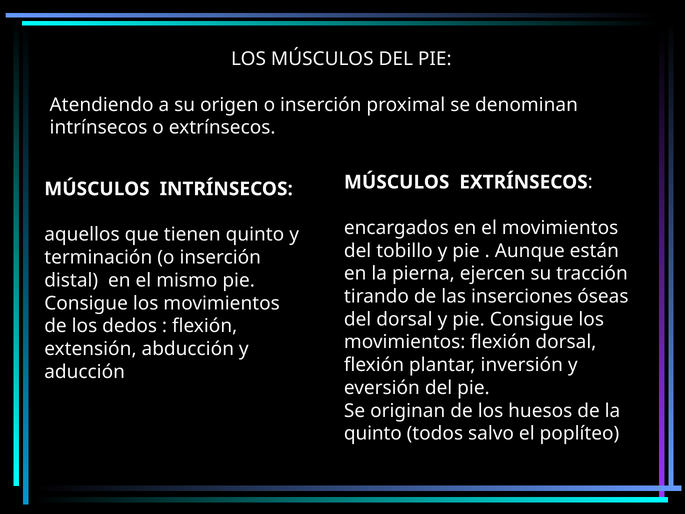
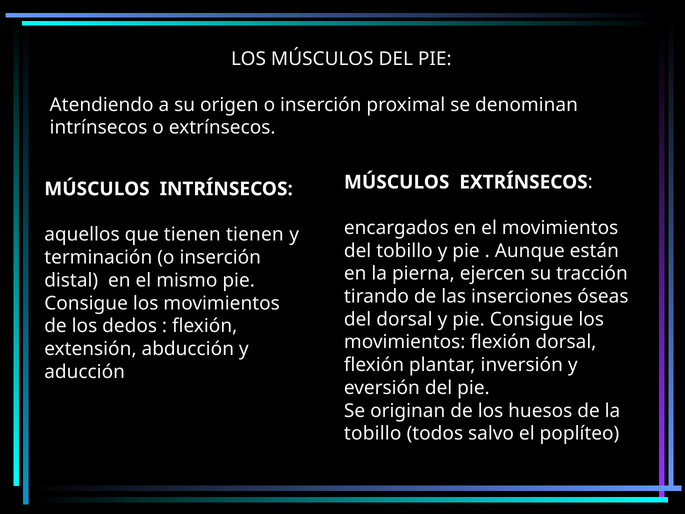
tienen quinto: quinto -> tienen (255, 235)
quinto: quinto -> tobillo (373, 433)
